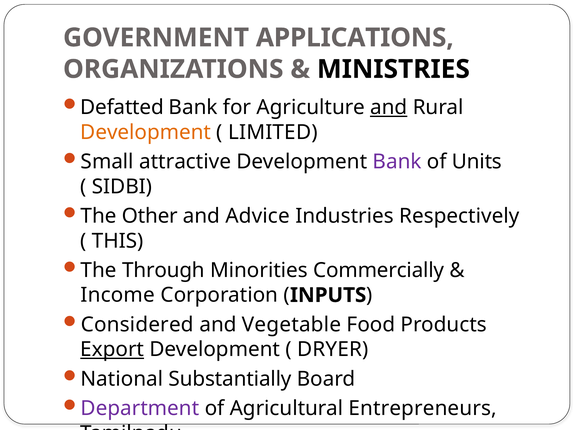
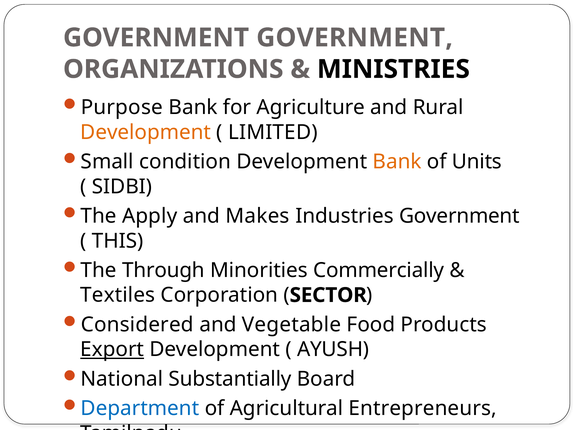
GOVERNMENT APPLICATIONS: APPLICATIONS -> GOVERNMENT (355, 38)
Defatted: Defatted -> Purpose (122, 108)
and underline: present -> none (389, 108)
attractive: attractive -> condition (185, 162)
Bank colour: purple -> orange (397, 162)
Other: Other -> Apply (150, 216)
Advice: Advice -> Makes (258, 216)
Industries Respectively: Respectively -> Government (459, 216)
Income: Income -> Textiles (118, 296)
INPUTS: INPUTS -> SECTOR (328, 296)
DRYER: DRYER -> AYUSH (333, 350)
Department colour: purple -> blue (140, 409)
